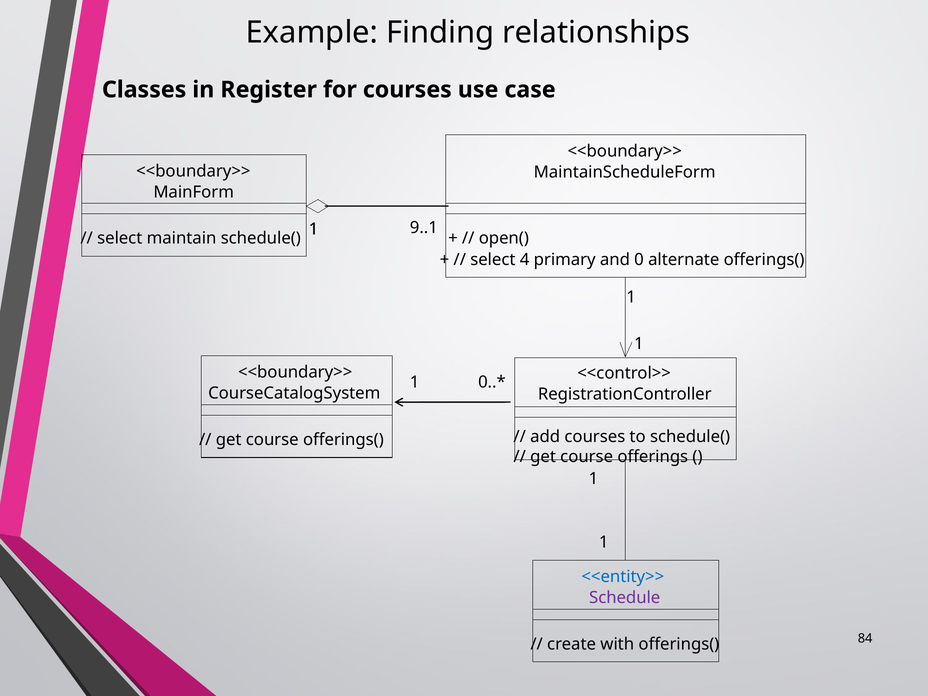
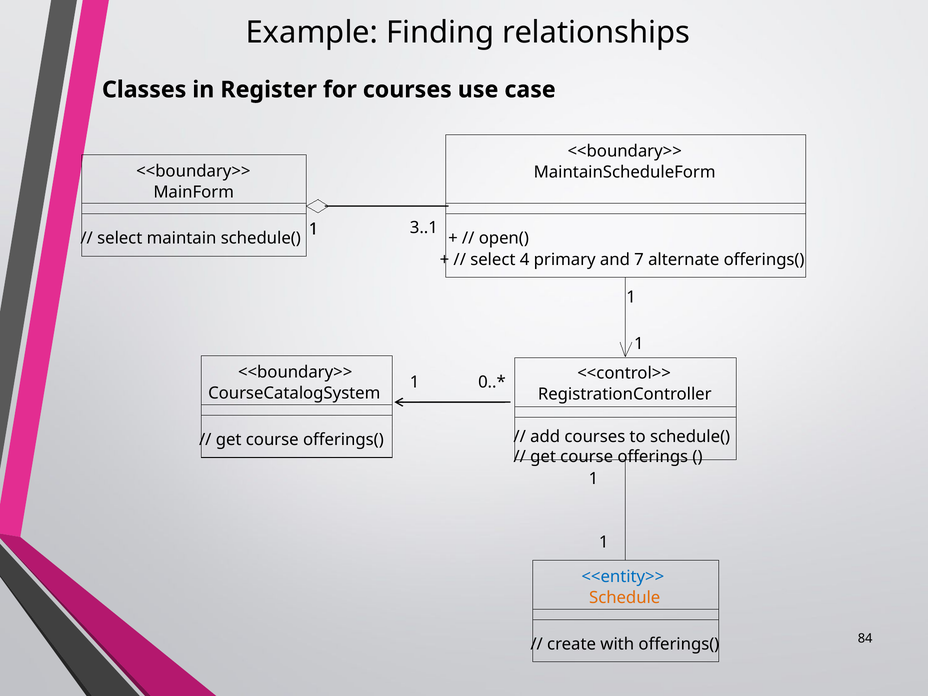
9..1: 9..1 -> 3..1 (424, 228)
0: 0 -> 7 (639, 259)
Schedule colour: purple -> orange (625, 598)
